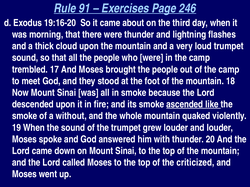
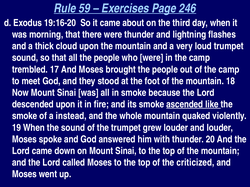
91: 91 -> 59 (84, 8)
without: without -> instead (71, 116)
